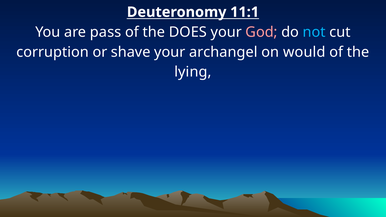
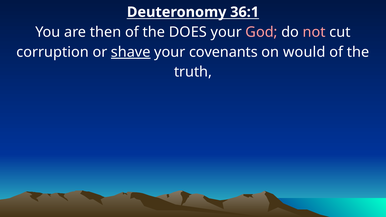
11:1: 11:1 -> 36:1 (245, 12)
pass: pass -> then (106, 32)
not colour: light blue -> pink (314, 32)
shave underline: none -> present (131, 52)
archangel: archangel -> covenants (223, 52)
lying: lying -> truth (193, 72)
